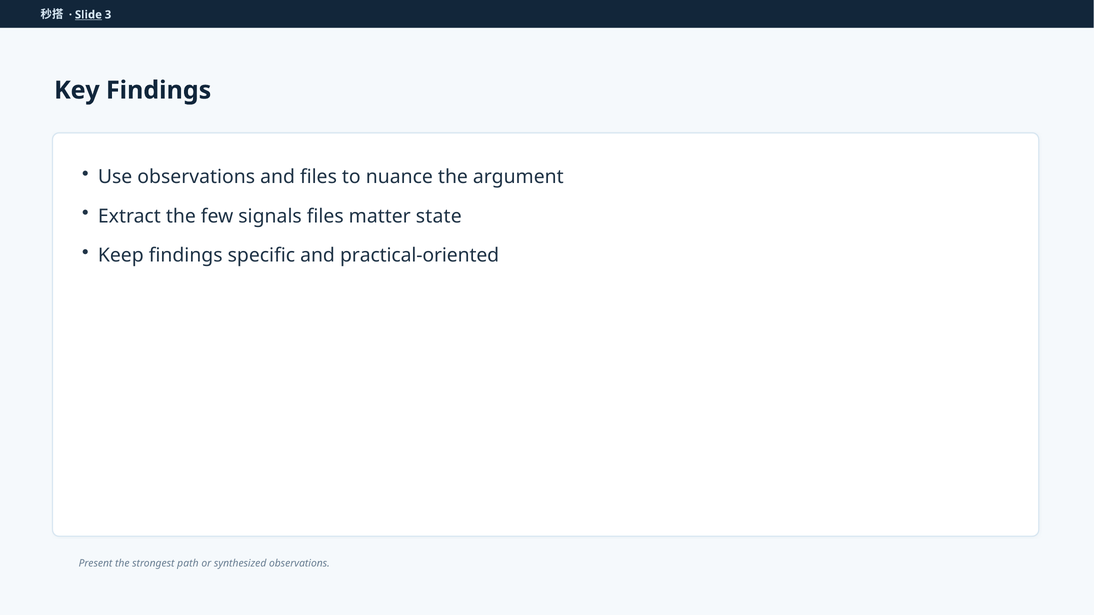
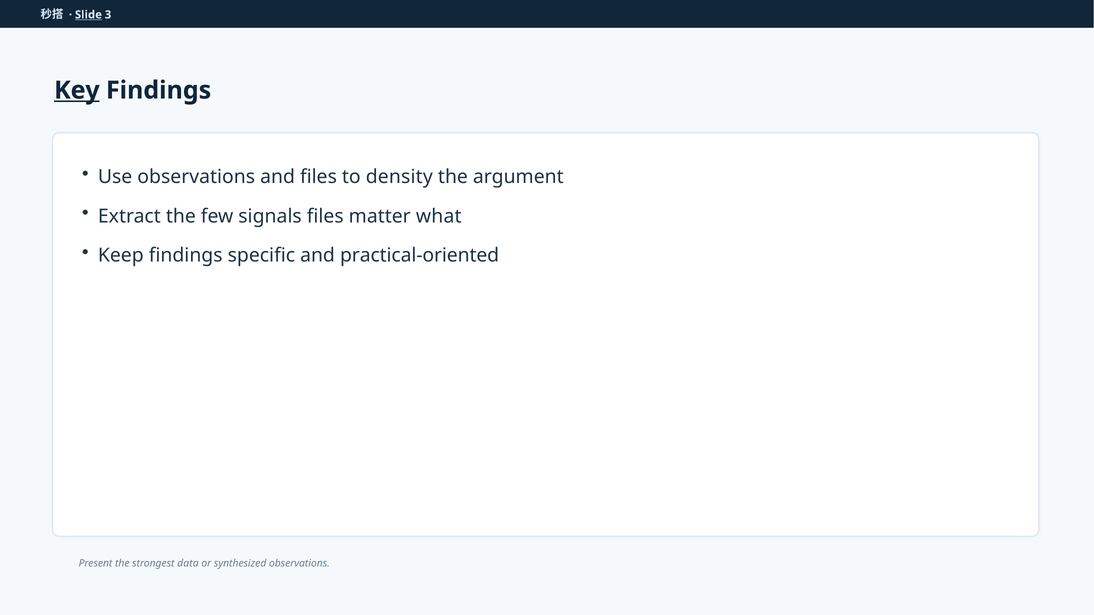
Key underline: none -> present (77, 90)
nuance: nuance -> density (399, 177)
state: state -> what (439, 216)
path: path -> data (188, 564)
